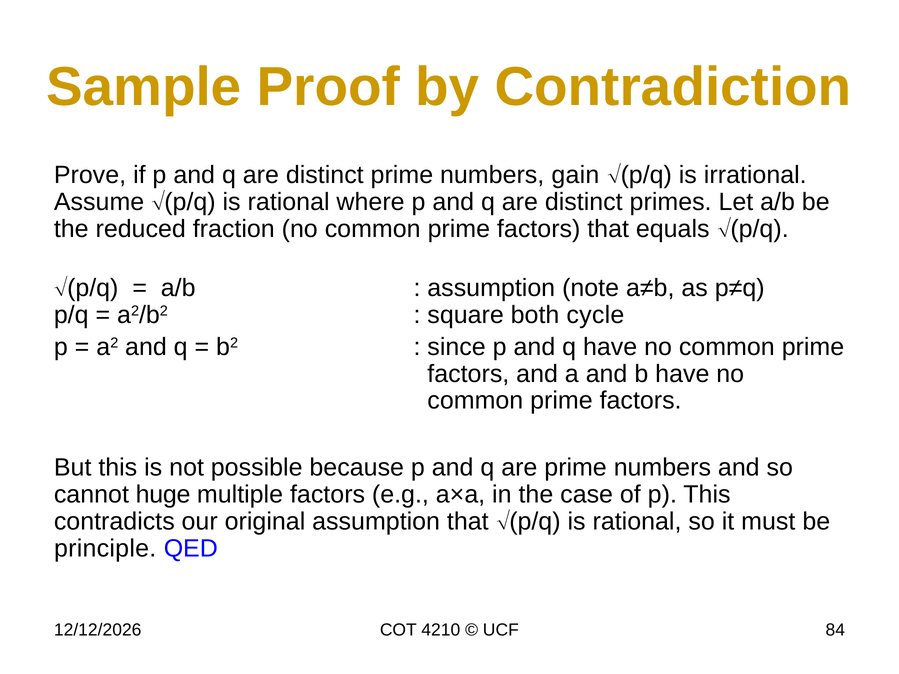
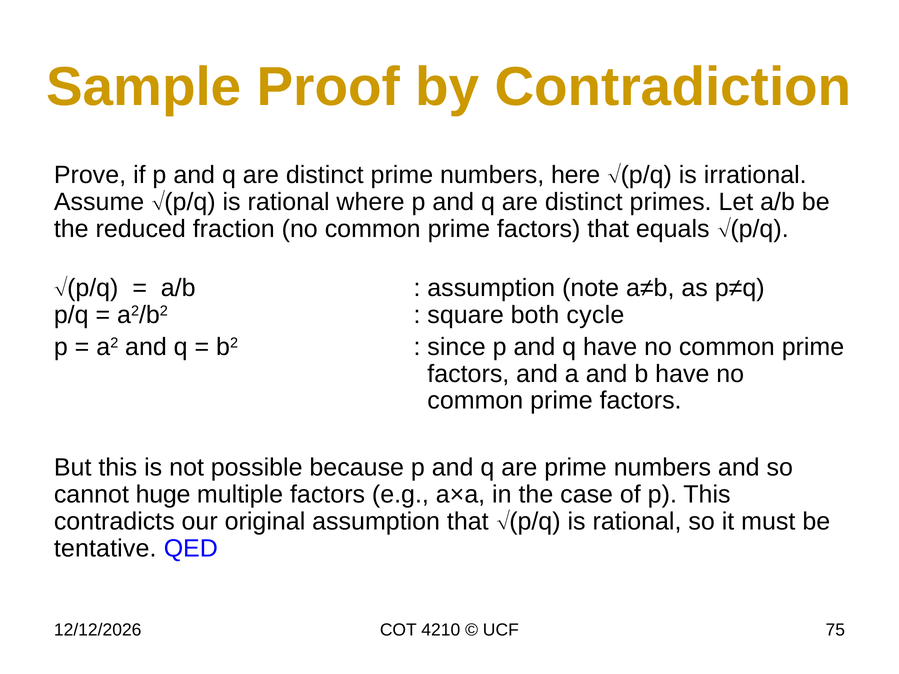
gain: gain -> here (576, 175)
principle: principle -> tentative (105, 549)
84: 84 -> 75 (835, 630)
